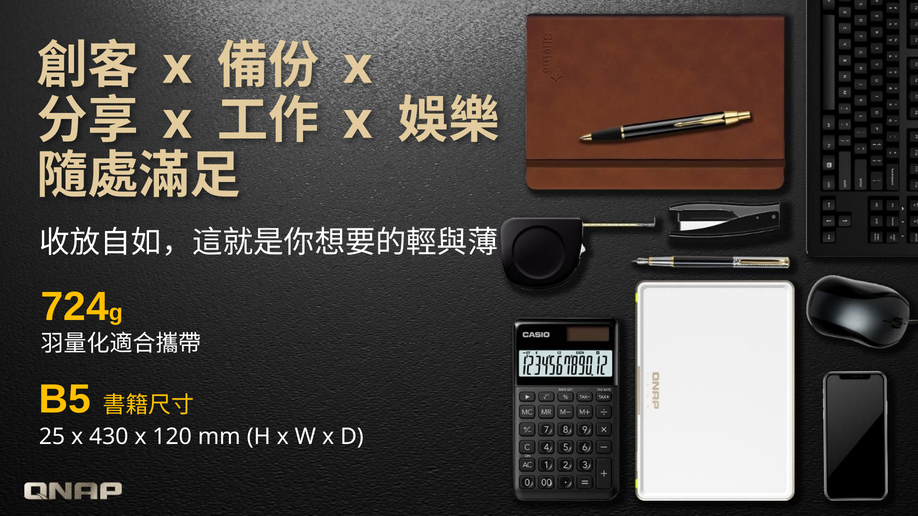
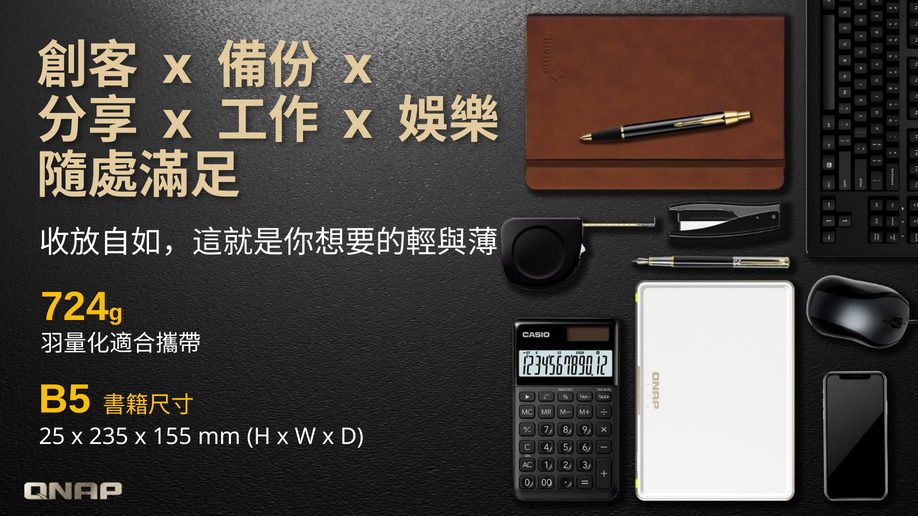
430: 430 -> 235 (109, 437)
120: 120 -> 155 (172, 437)
